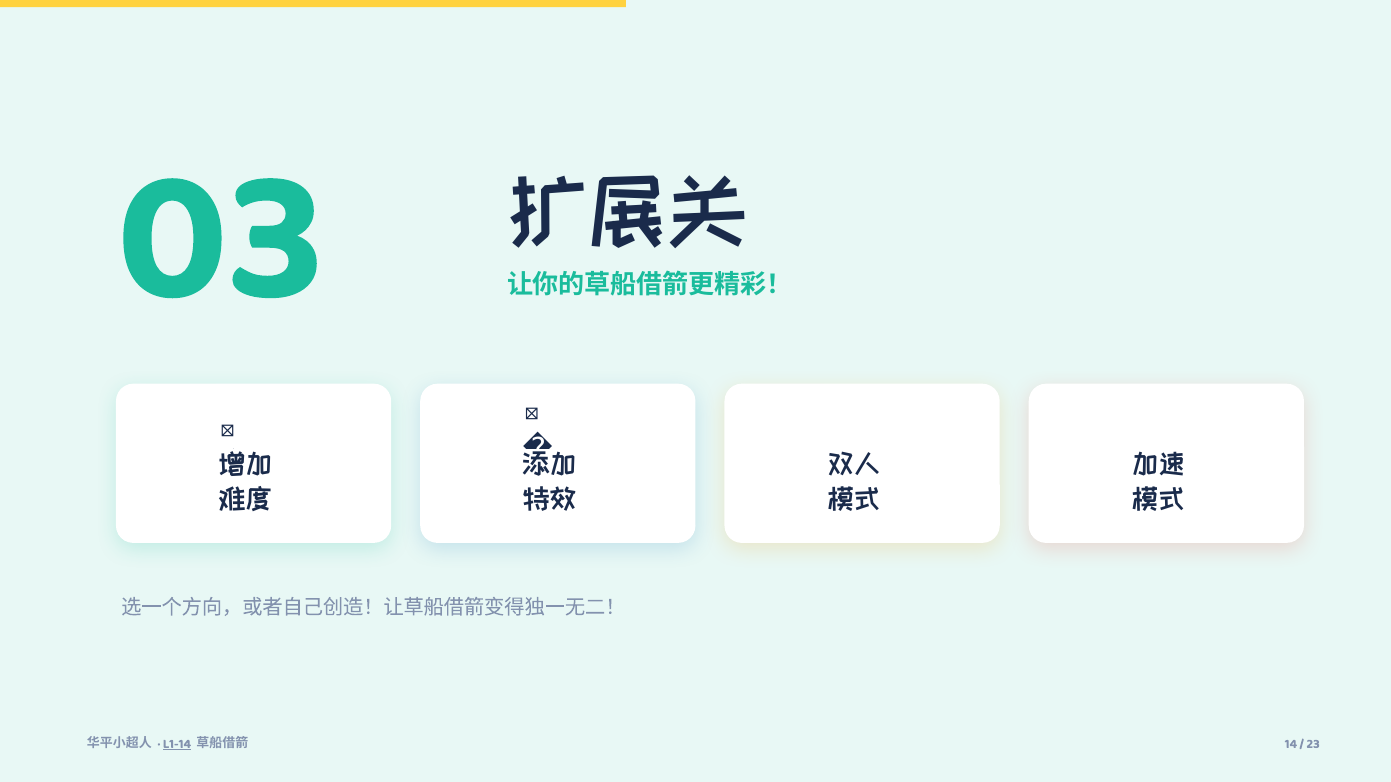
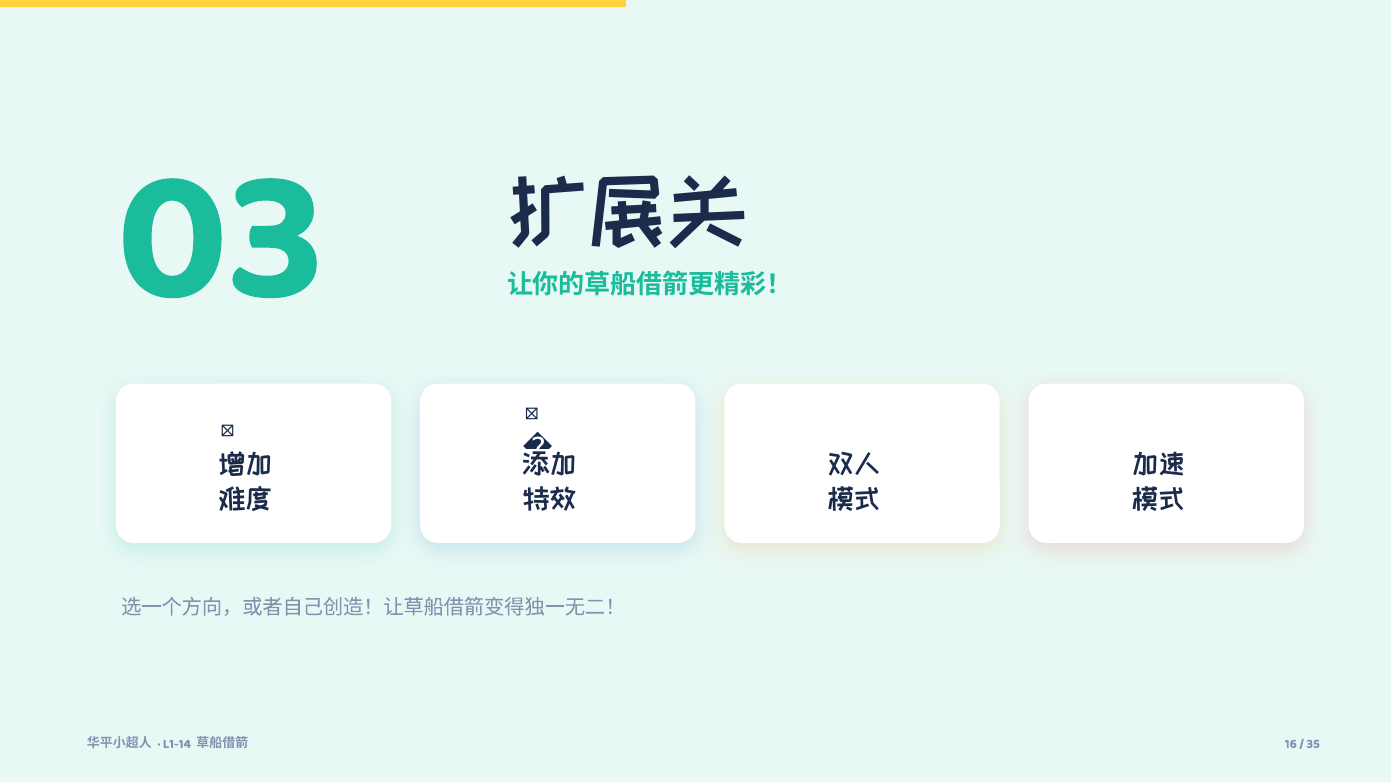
L1-14 underline: present -> none (177, 744)
14: 14 -> 16 (1291, 744)
23: 23 -> 35 (1313, 744)
